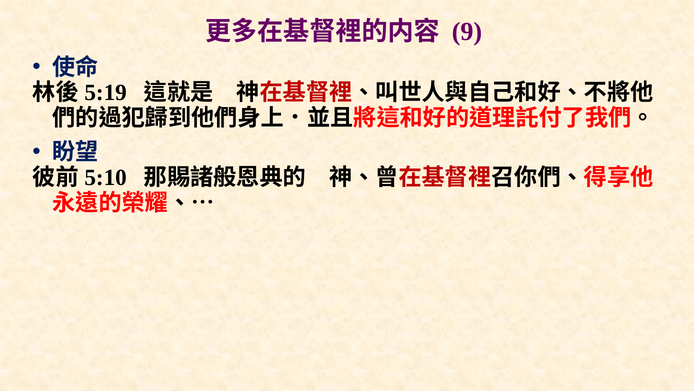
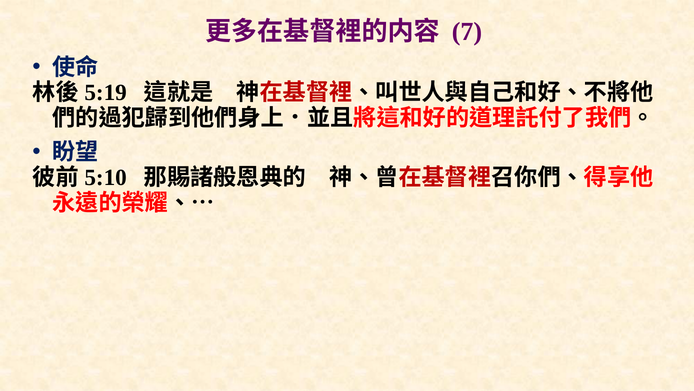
9: 9 -> 7 (467, 31)
